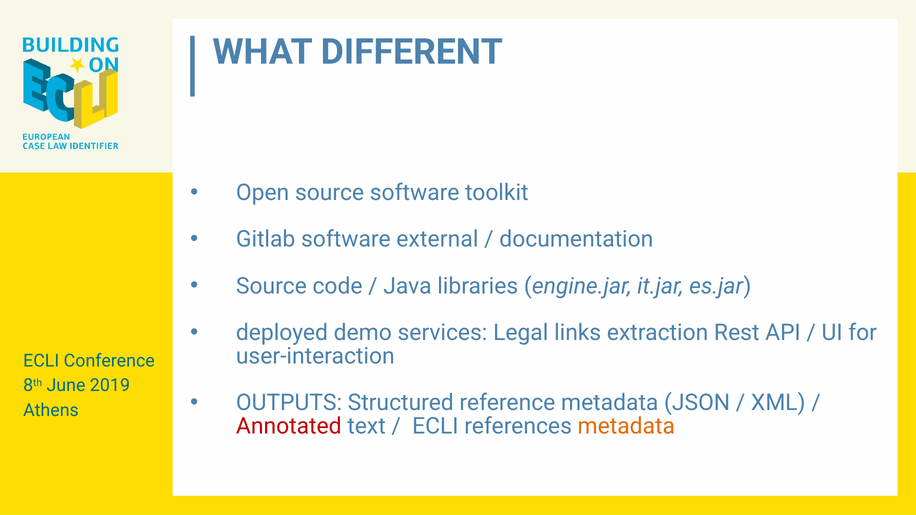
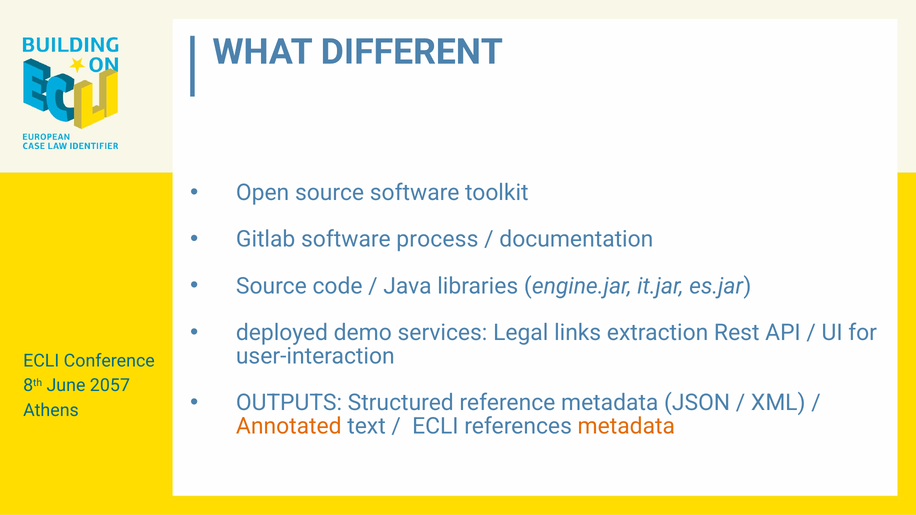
external: external -> process (437, 239)
2019: 2019 -> 2057 (110, 386)
Annotated colour: red -> orange (289, 426)
